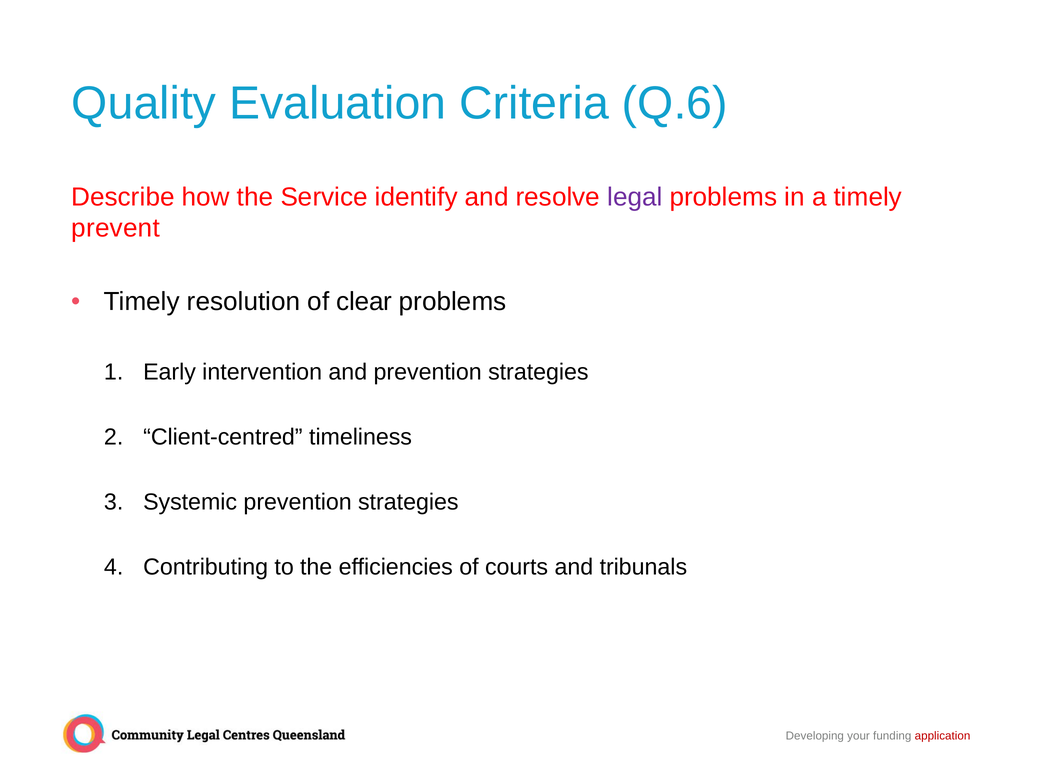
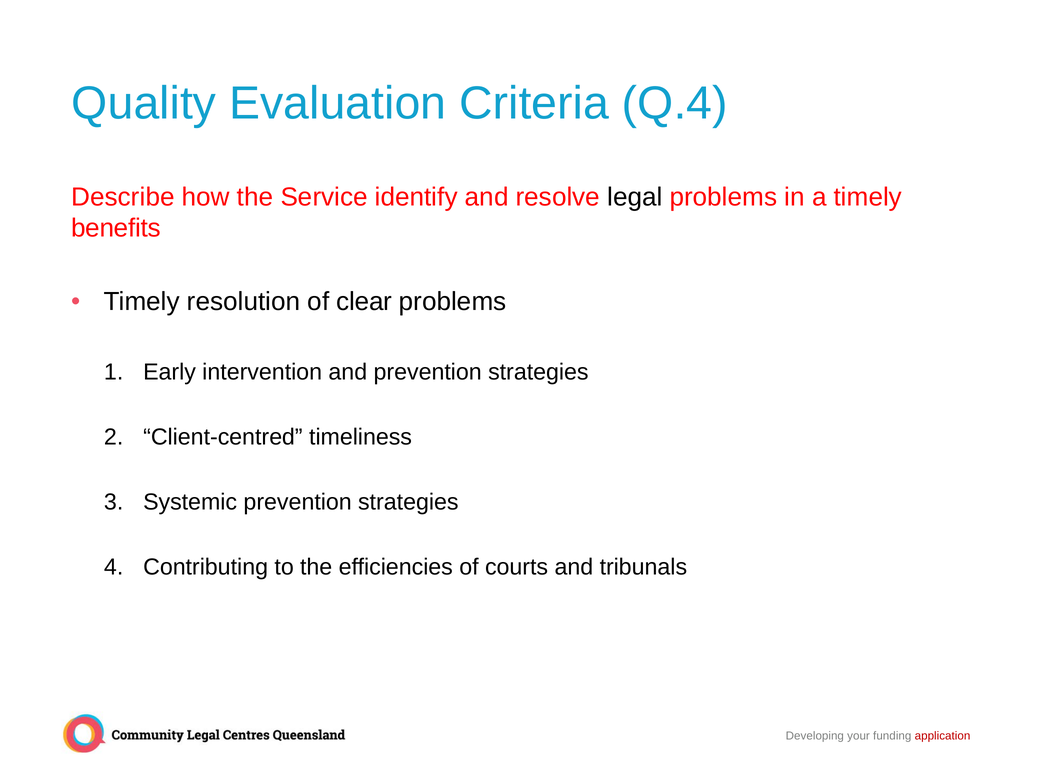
Q.6: Q.6 -> Q.4 (675, 103)
legal colour: purple -> black (635, 197)
prevent: prevent -> benefits (116, 228)
